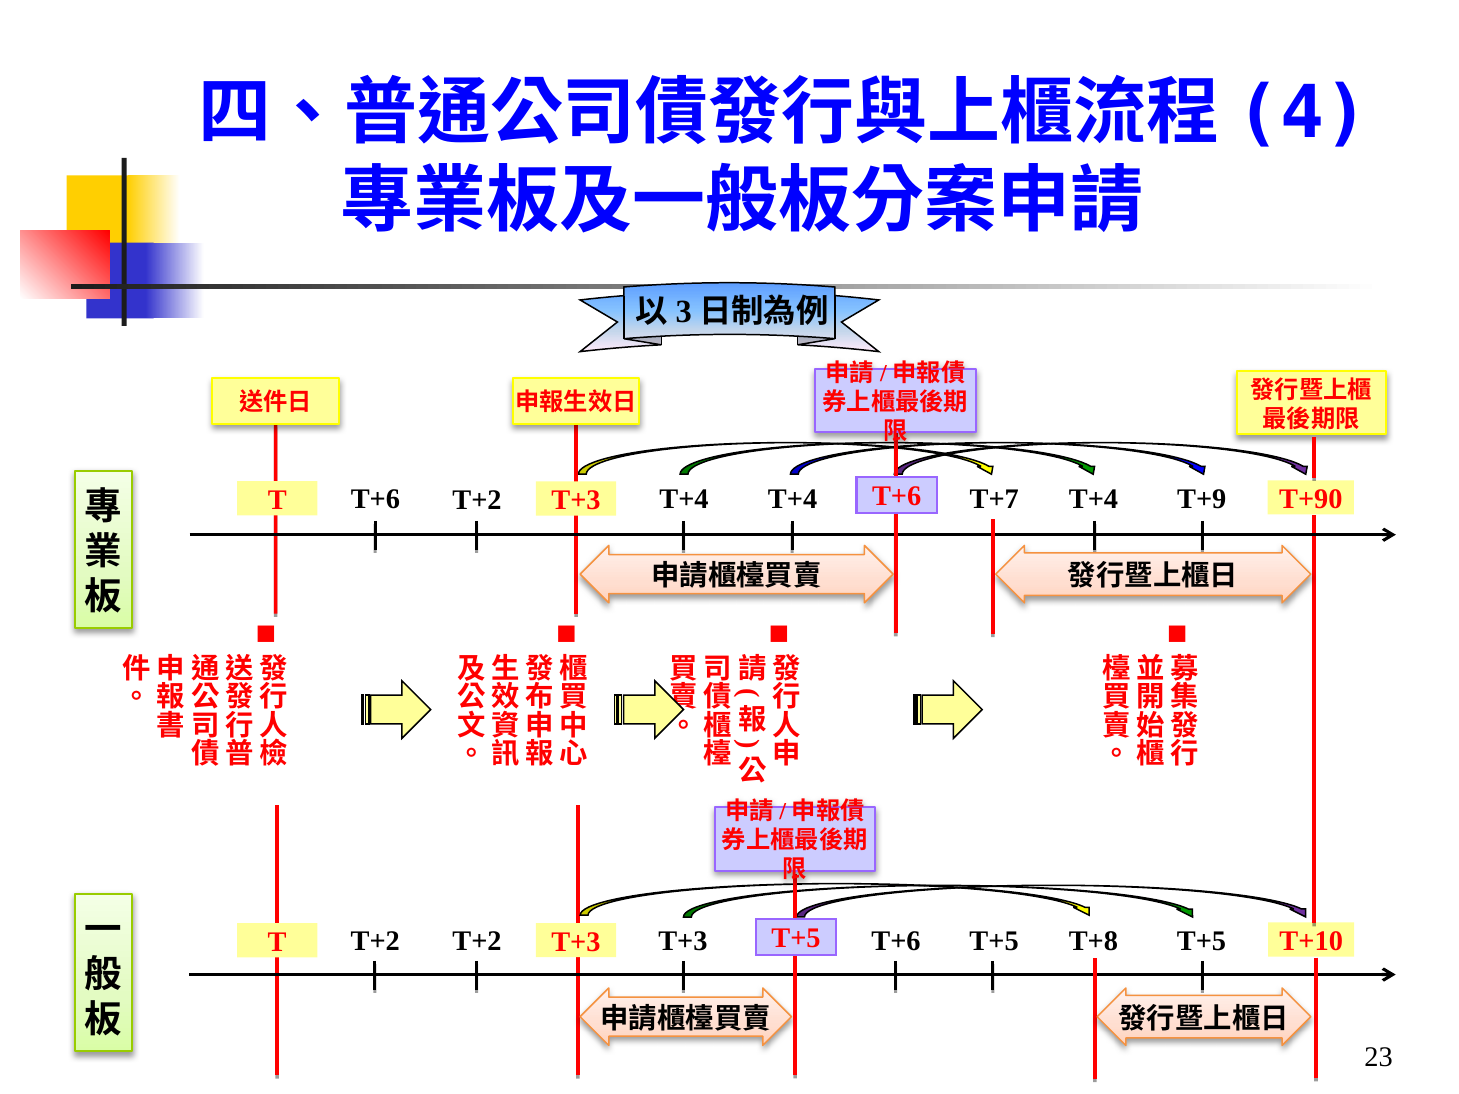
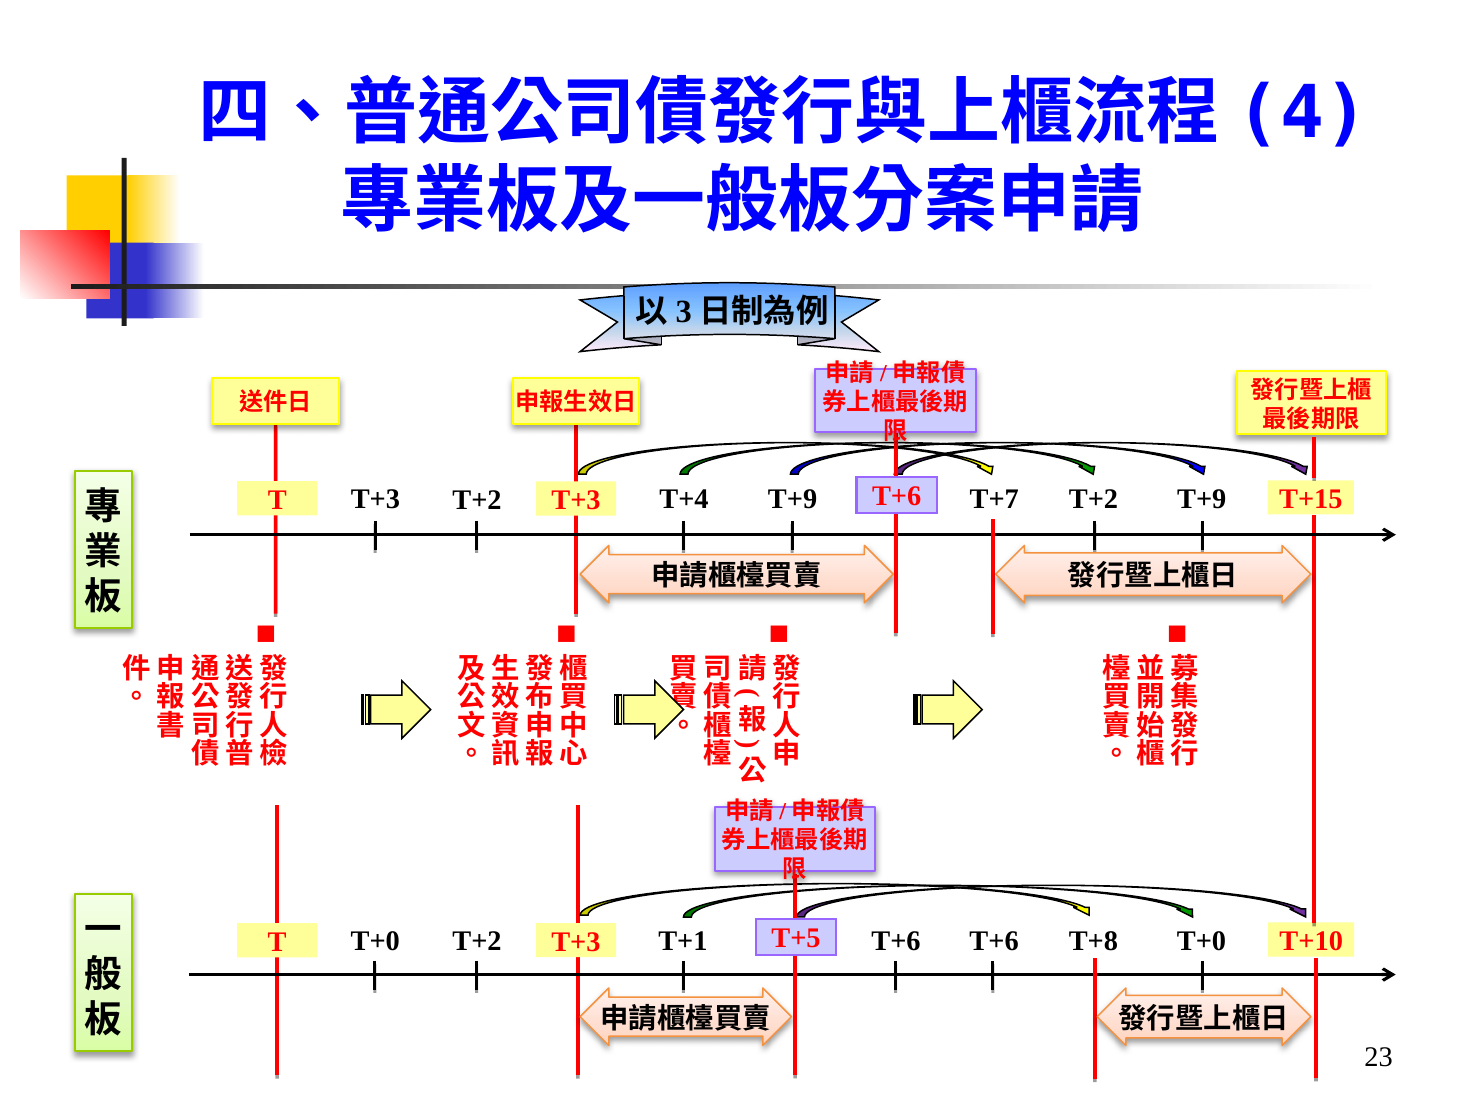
T+90: T+90 -> T+15 (1311, 500)
T+6: T+6 -> T+3 (375, 500)
T+4 T+4: T+4 -> T+9 (793, 500)
T+7 T+4: T+4 -> T+2 (1094, 500)
T+2: T+2 -> T+0 (375, 942)
T+3 T+3: T+3 -> T+1 (683, 942)
T+6 T+5: T+5 -> T+6 (994, 942)
T+8 T+5: T+5 -> T+0 (1202, 942)
